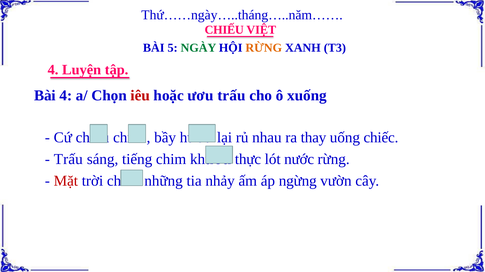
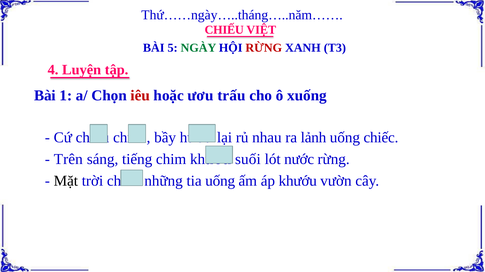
RỪNG colour: orange -> red (264, 48)
Bài 4: 4 -> 1 (66, 96)
thay: thay -> lảnh (314, 138)
Trấu: Trấu -> Trên (68, 159)
thực: thực -> suối (248, 159)
Mặt colour: red -> black (66, 181)
tia nhảy: nhảy -> uống (220, 181)
áp ngừng: ngừng -> khướu (298, 181)
